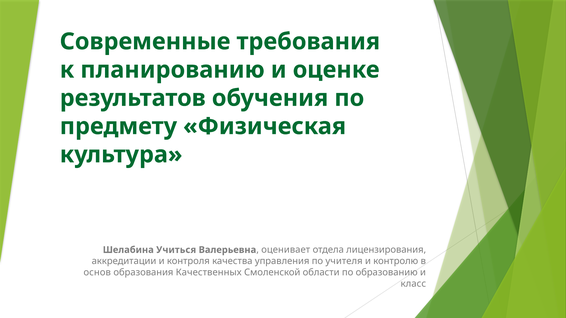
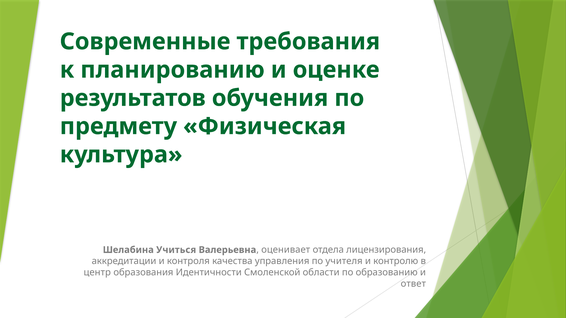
основ: основ -> центр (97, 273)
Качественных: Качественных -> Идентичности (209, 273)
класс: класс -> ответ (413, 284)
